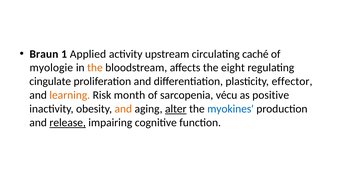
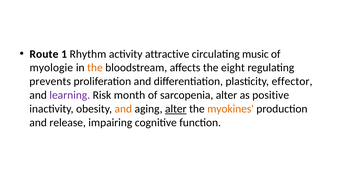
Braun: Braun -> Route (44, 54)
Applied: Applied -> Rhythm (88, 54)
upstream: upstream -> attractive (167, 54)
caché: caché -> music (255, 54)
cingulate: cingulate -> prevents (50, 81)
learning colour: orange -> purple (70, 95)
sarcopenia vécu: vécu -> alter (227, 95)
myokines colour: blue -> orange (231, 109)
release underline: present -> none (68, 123)
